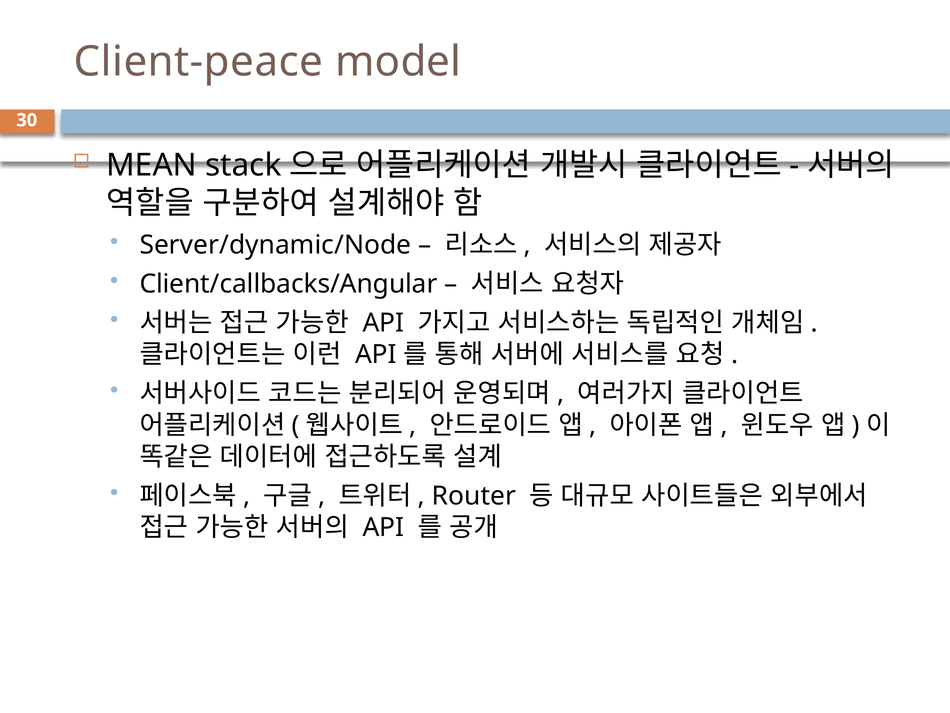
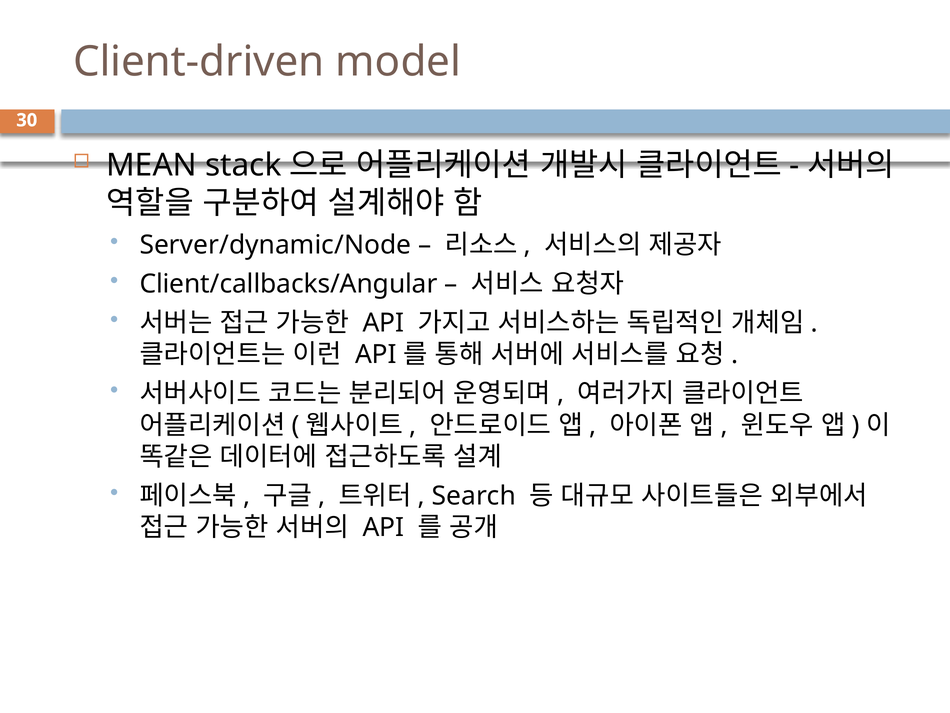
Client-peace: Client-peace -> Client-driven (199, 62)
Router: Router -> Search (474, 496)
